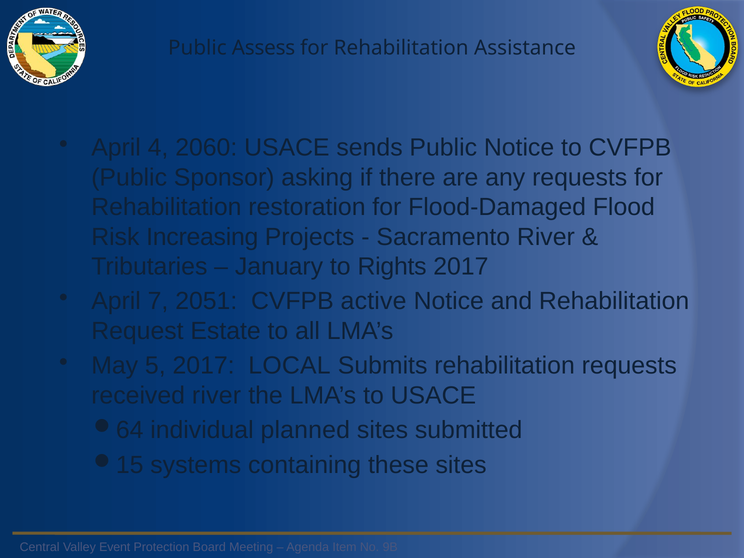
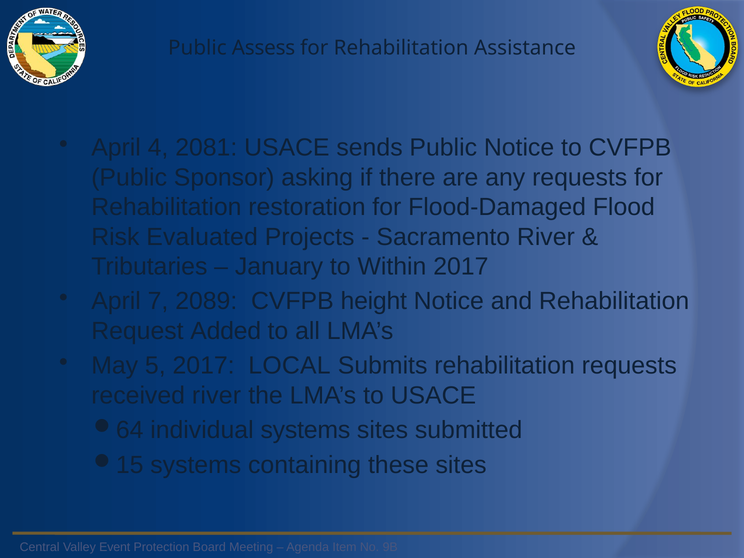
2060: 2060 -> 2081 (206, 148)
Increasing: Increasing -> Evaluated (202, 237)
Rights: Rights -> Within (392, 267)
2051: 2051 -> 2089 (206, 301)
active: active -> height (374, 301)
Estate: Estate -> Added (226, 331)
individual planned: planned -> systems (305, 430)
